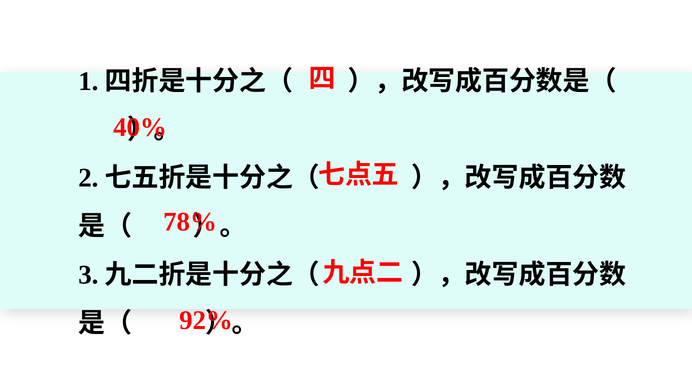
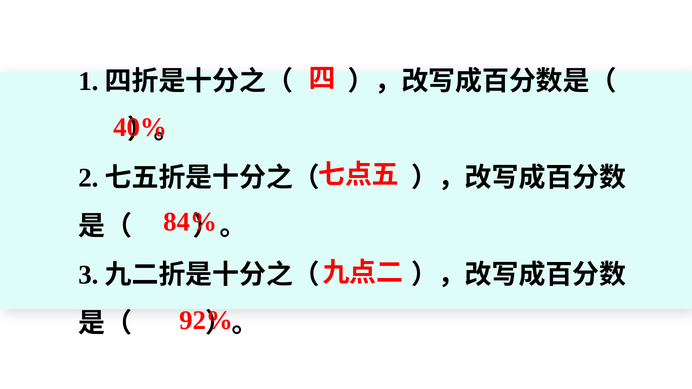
78%: 78% -> 84% (190, 222)
